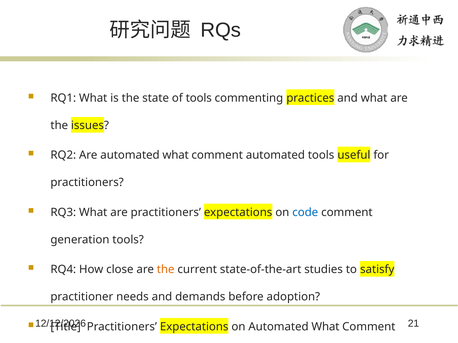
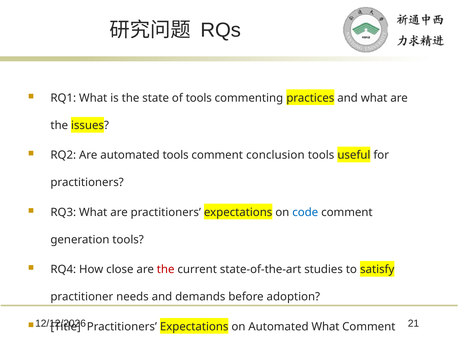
Are automated what: what -> tools (176, 155)
comment automated: automated -> conclusion (275, 155)
the colour: orange -> red (166, 270)
